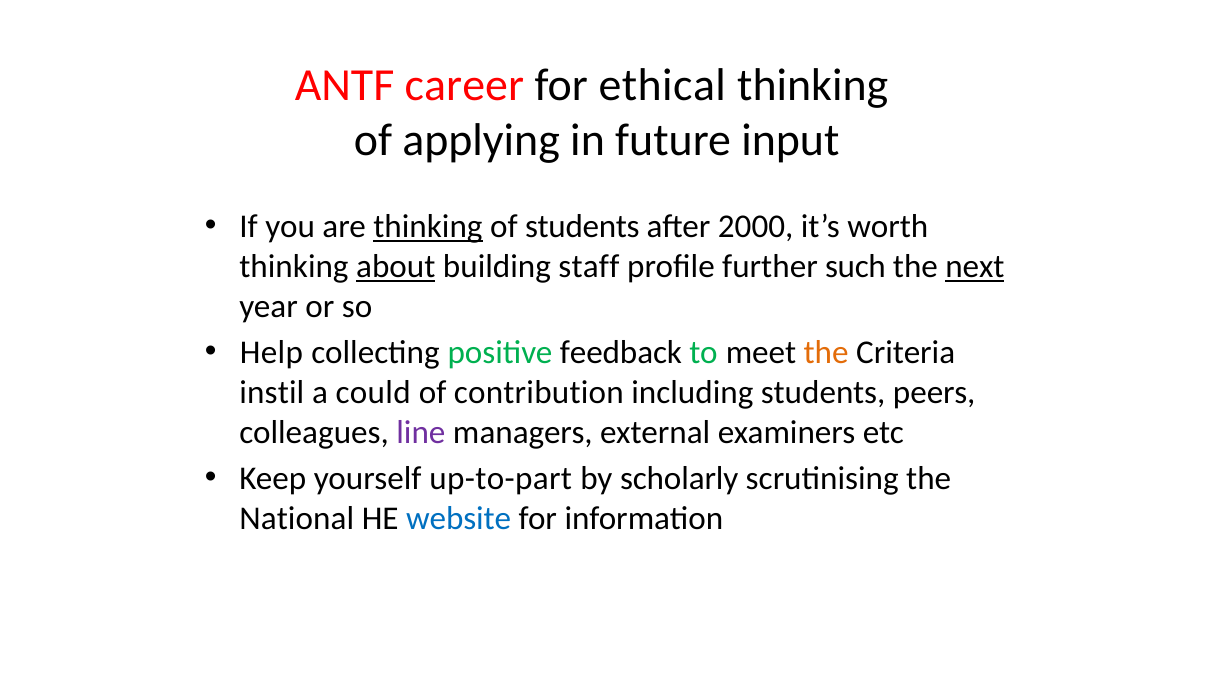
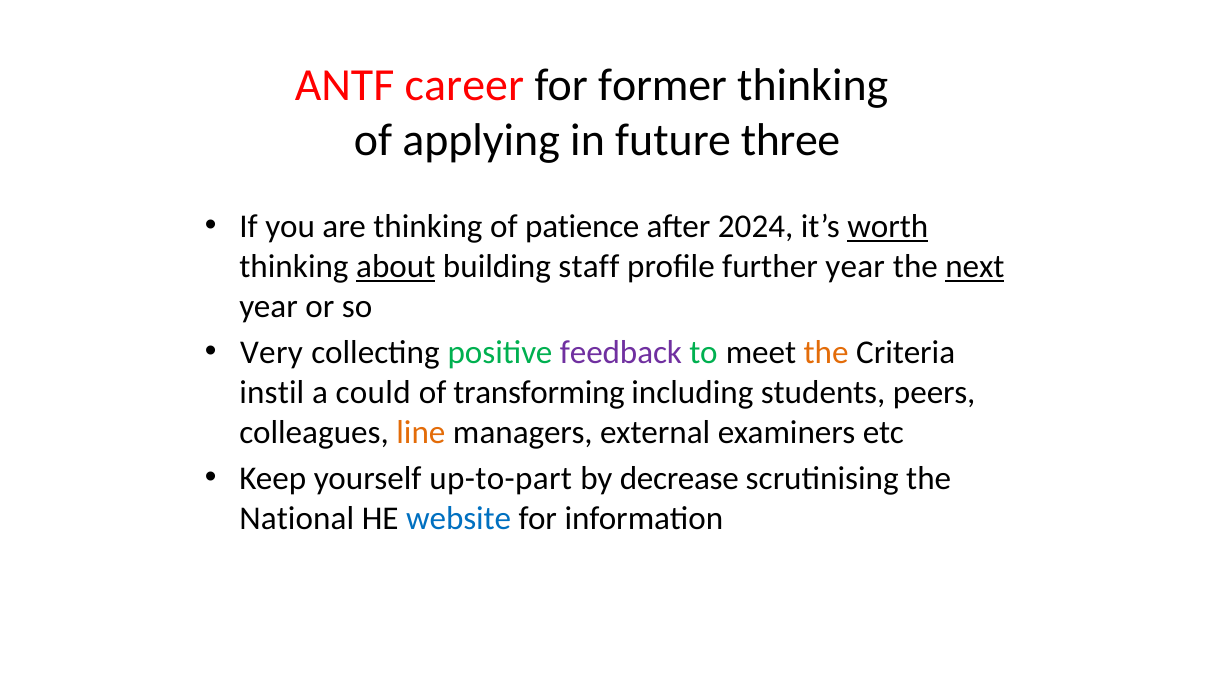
ethical: ethical -> former (663, 85)
input: input -> three (791, 140)
thinking underline: present -> none (428, 226)
of students: students -> patience (582, 226)
2000: 2000 -> 2024 (756, 226)
worth underline: none -> present (888, 226)
further such: such -> year (855, 266)
Help: Help -> Very (271, 352)
feedback colour: black -> purple (621, 352)
contribution: contribution -> transforming (539, 392)
line colour: purple -> orange (421, 432)
scholarly: scholarly -> decrease (679, 478)
